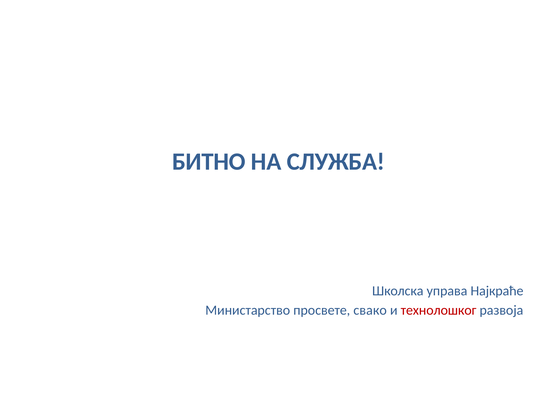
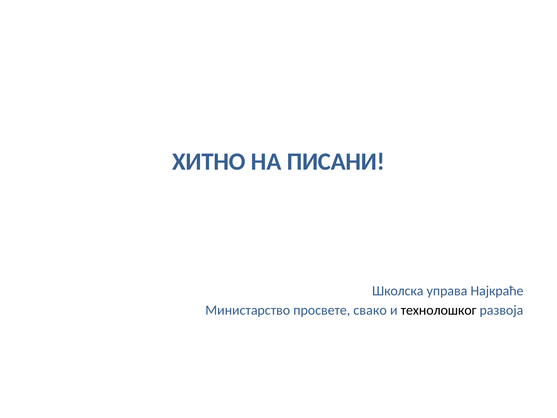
БИТНО: БИТНО -> ХИТНО (209, 161)
СЛУЖБА: СЛУЖБА -> ПИСАНИ (336, 161)
технолошког colour: red -> black (439, 310)
